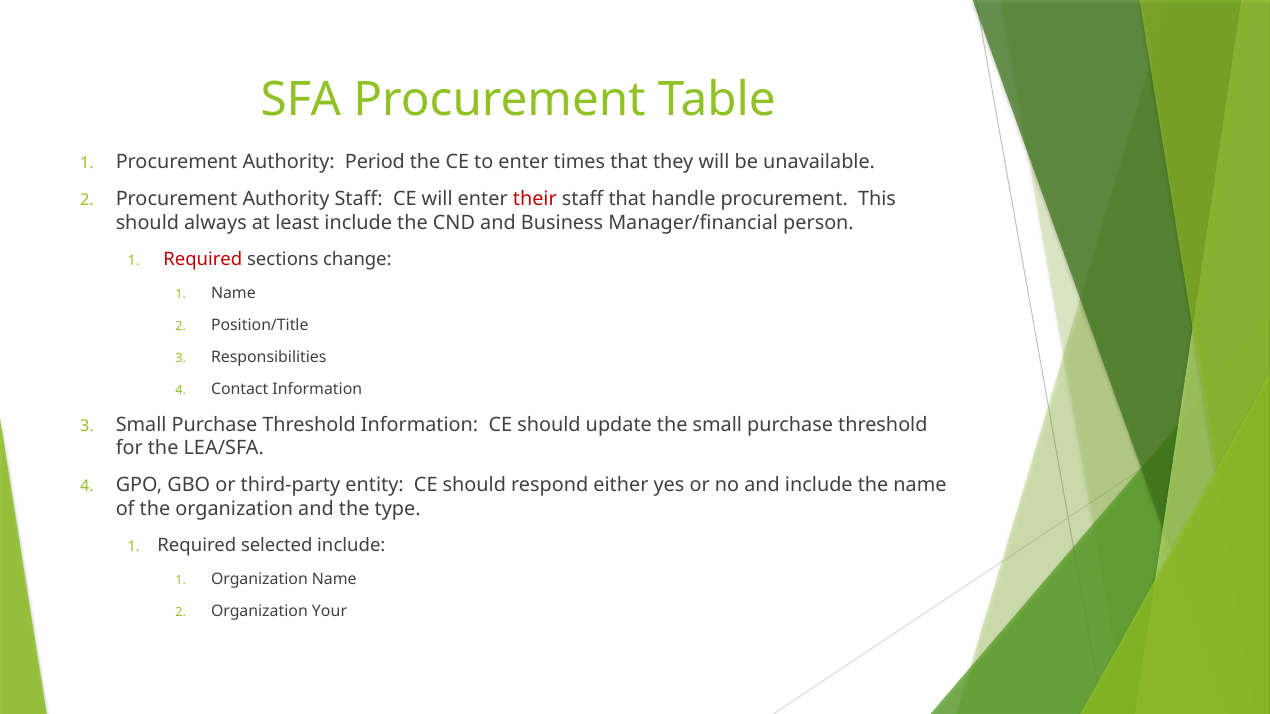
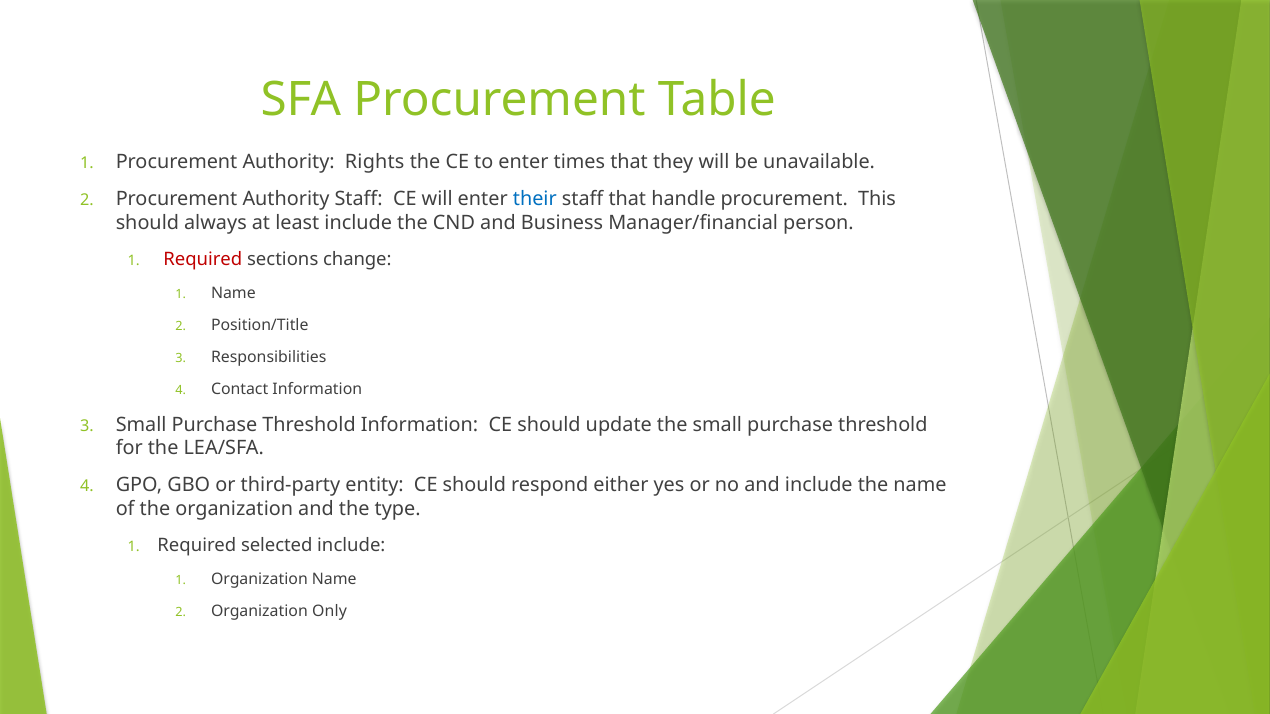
Period: Period -> Rights (375, 162)
their colour: red -> blue (535, 199)
Your: Your -> Only (329, 612)
